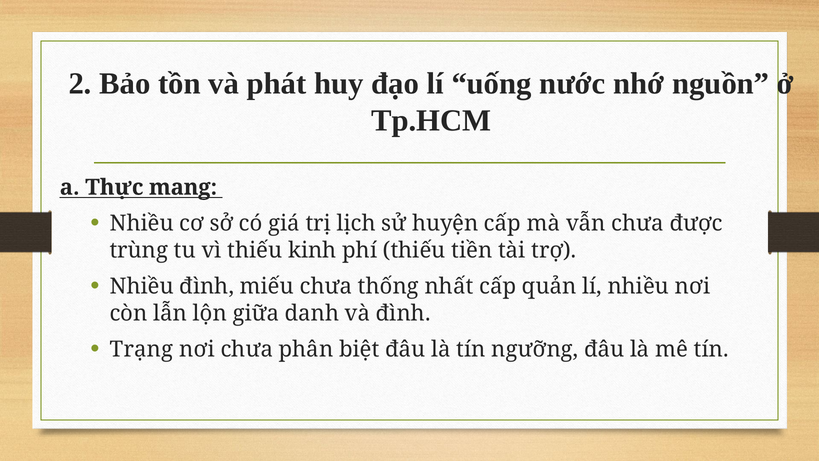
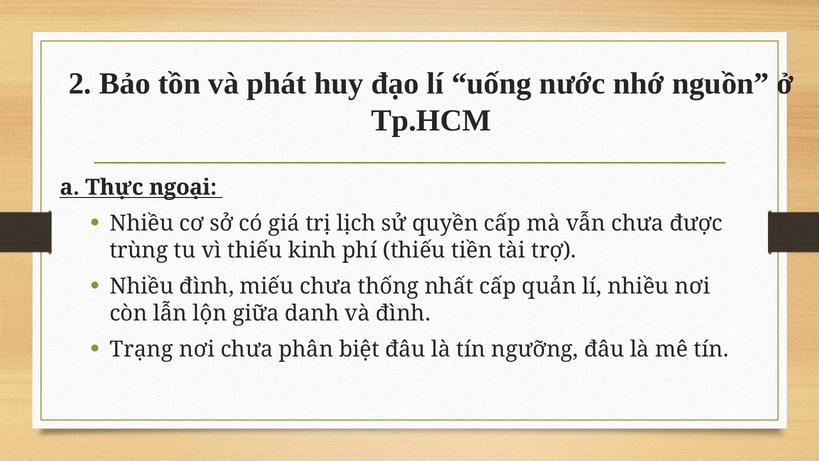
mang: mang -> ngoại (183, 187)
huyện: huyện -> quyền (445, 223)
